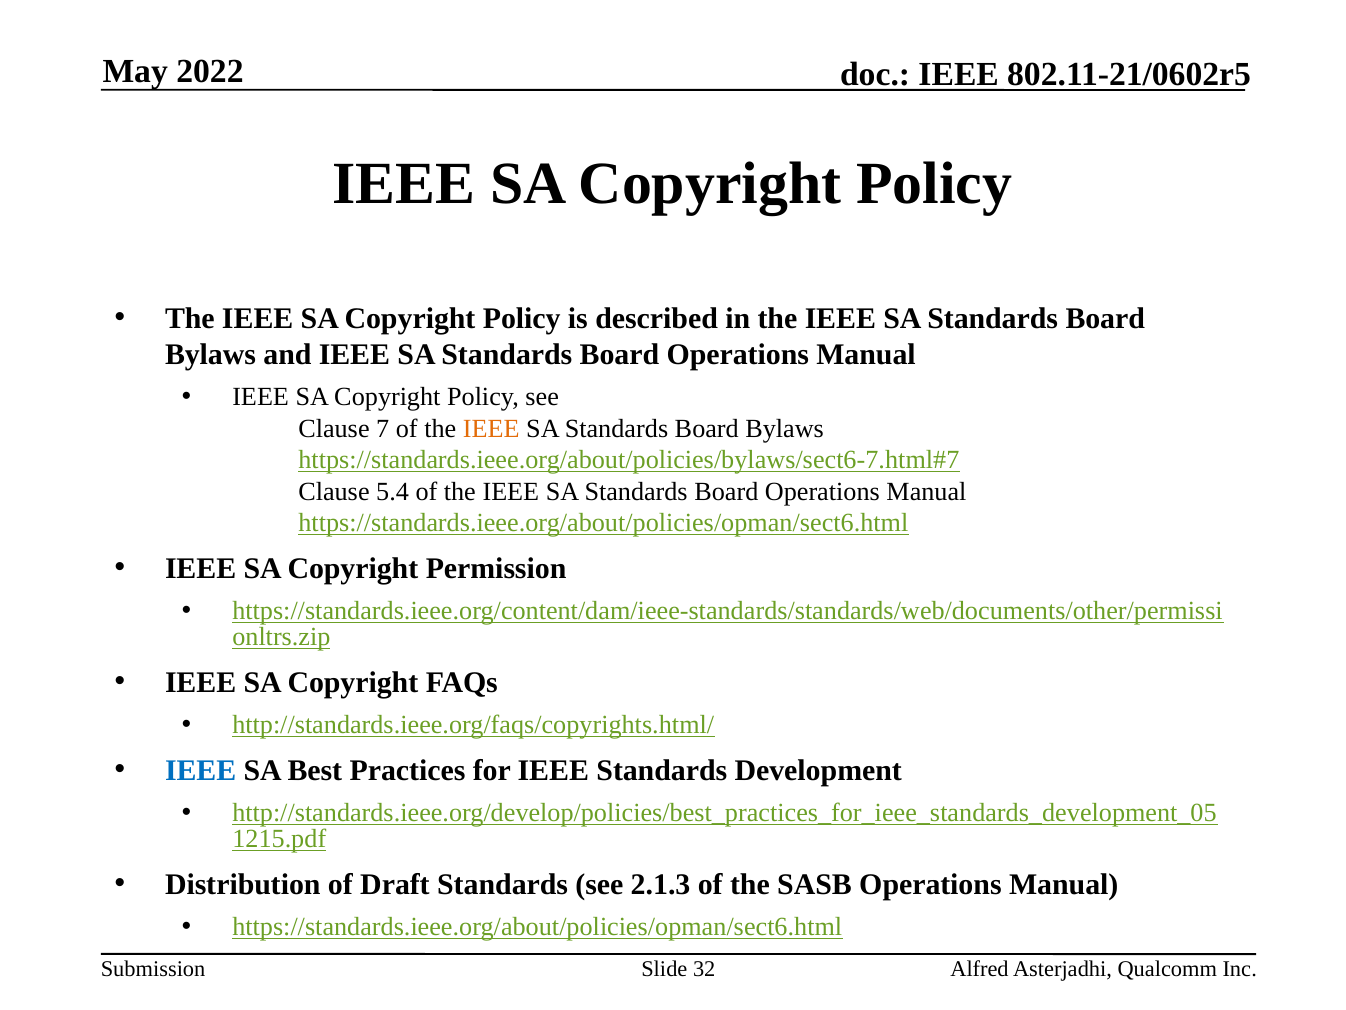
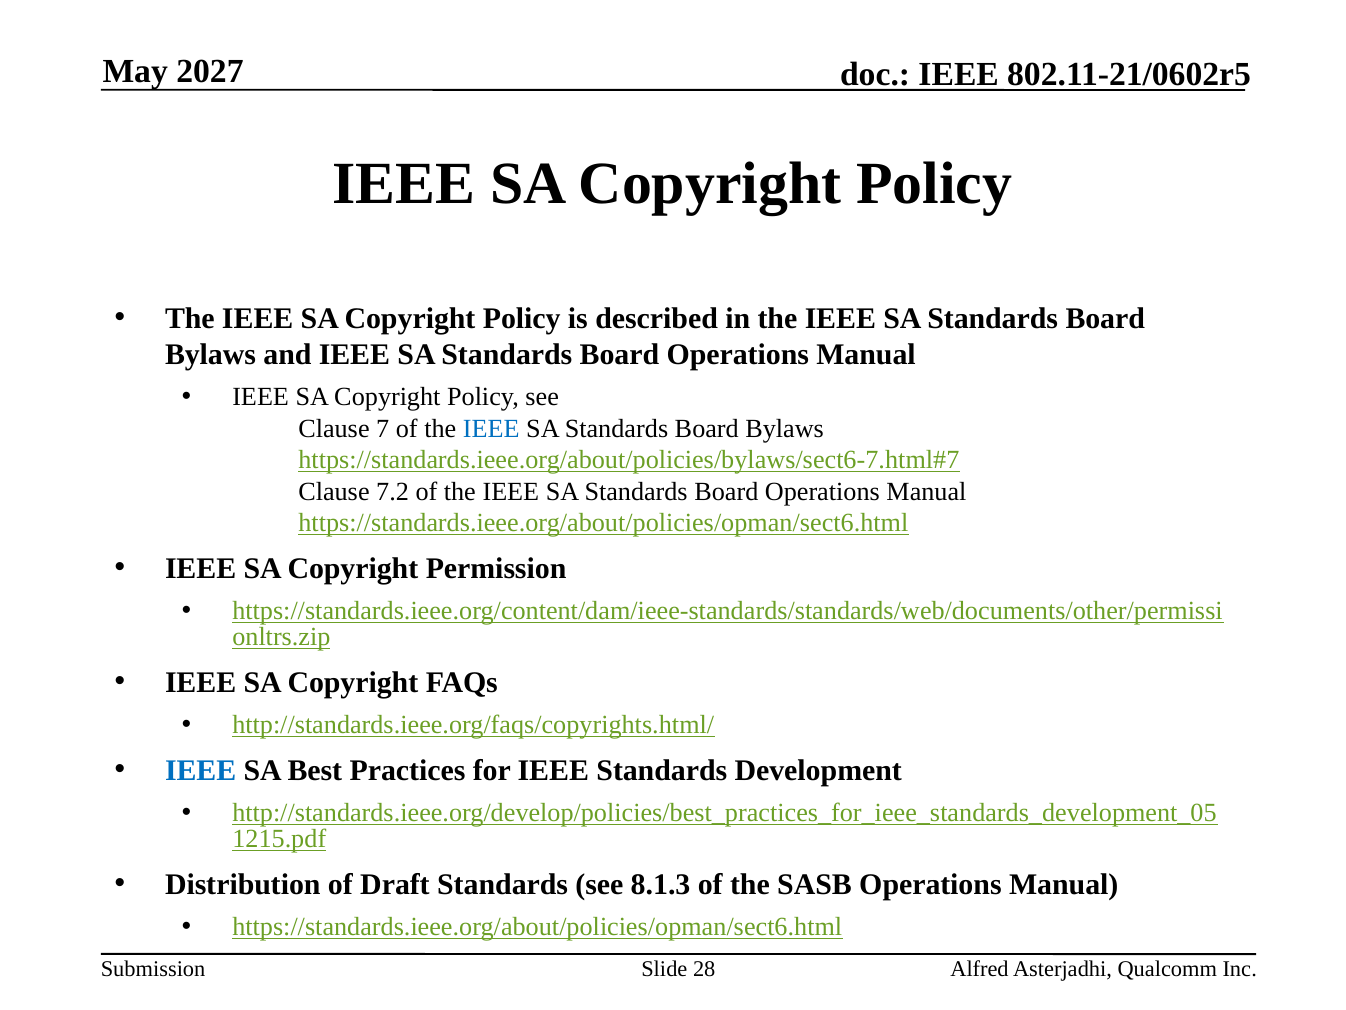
2022: 2022 -> 2027 (210, 71)
IEEE colour: orange -> blue (491, 428)
5.4: 5.4 -> 7.2 (393, 491)
2.1.3: 2.1.3 -> 8.1.3 (661, 884)
32: 32 -> 28 (704, 968)
